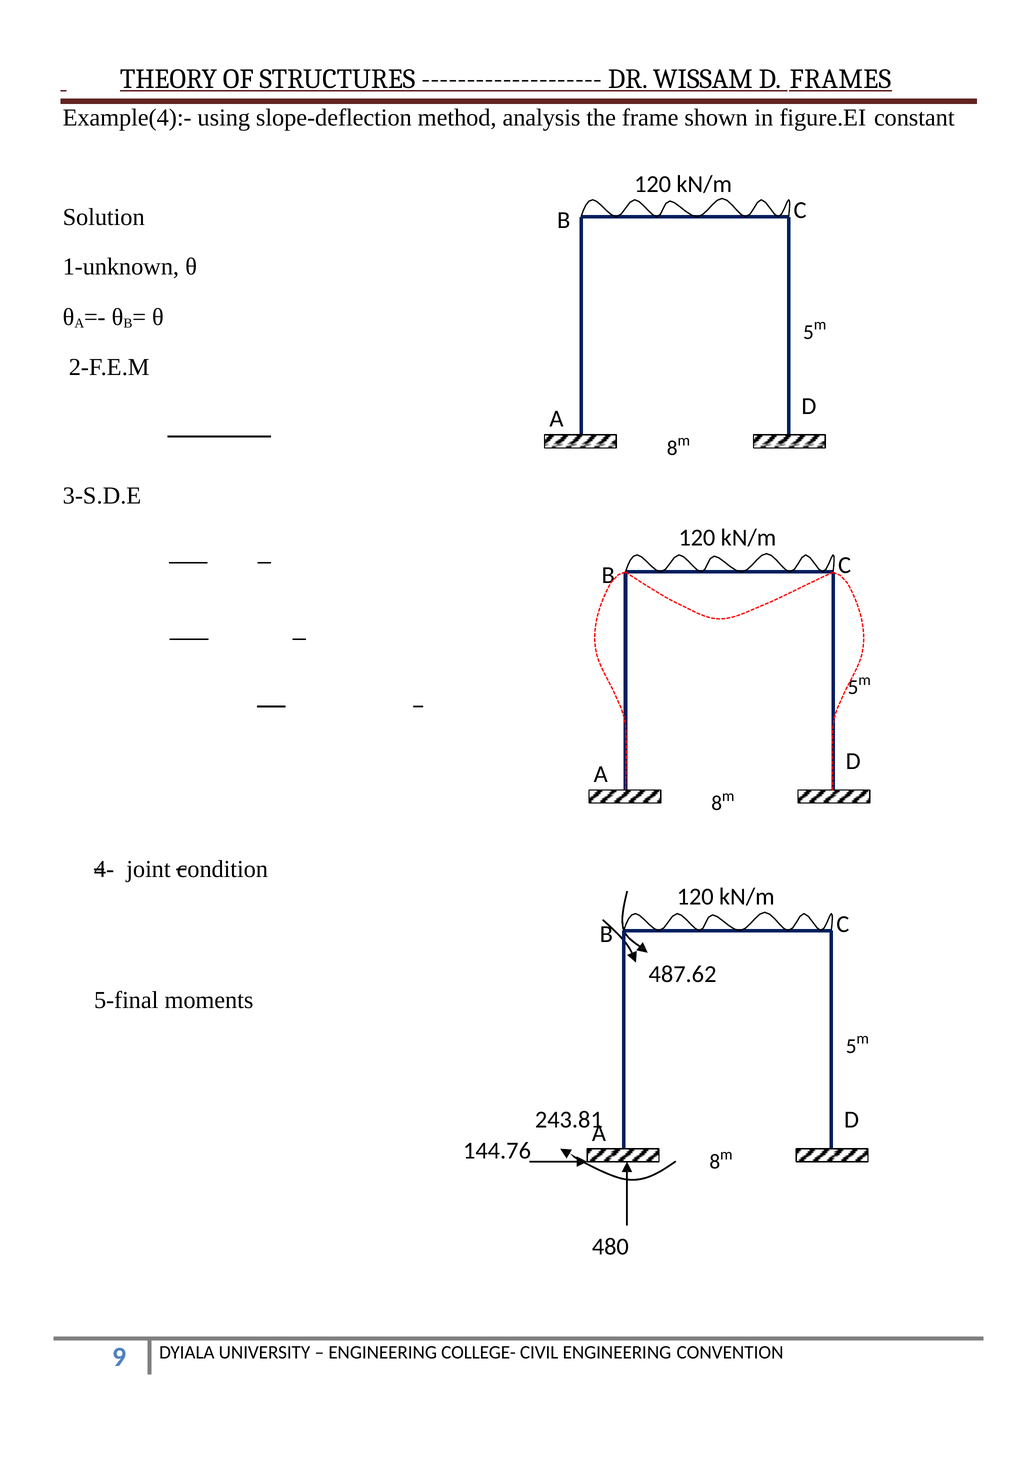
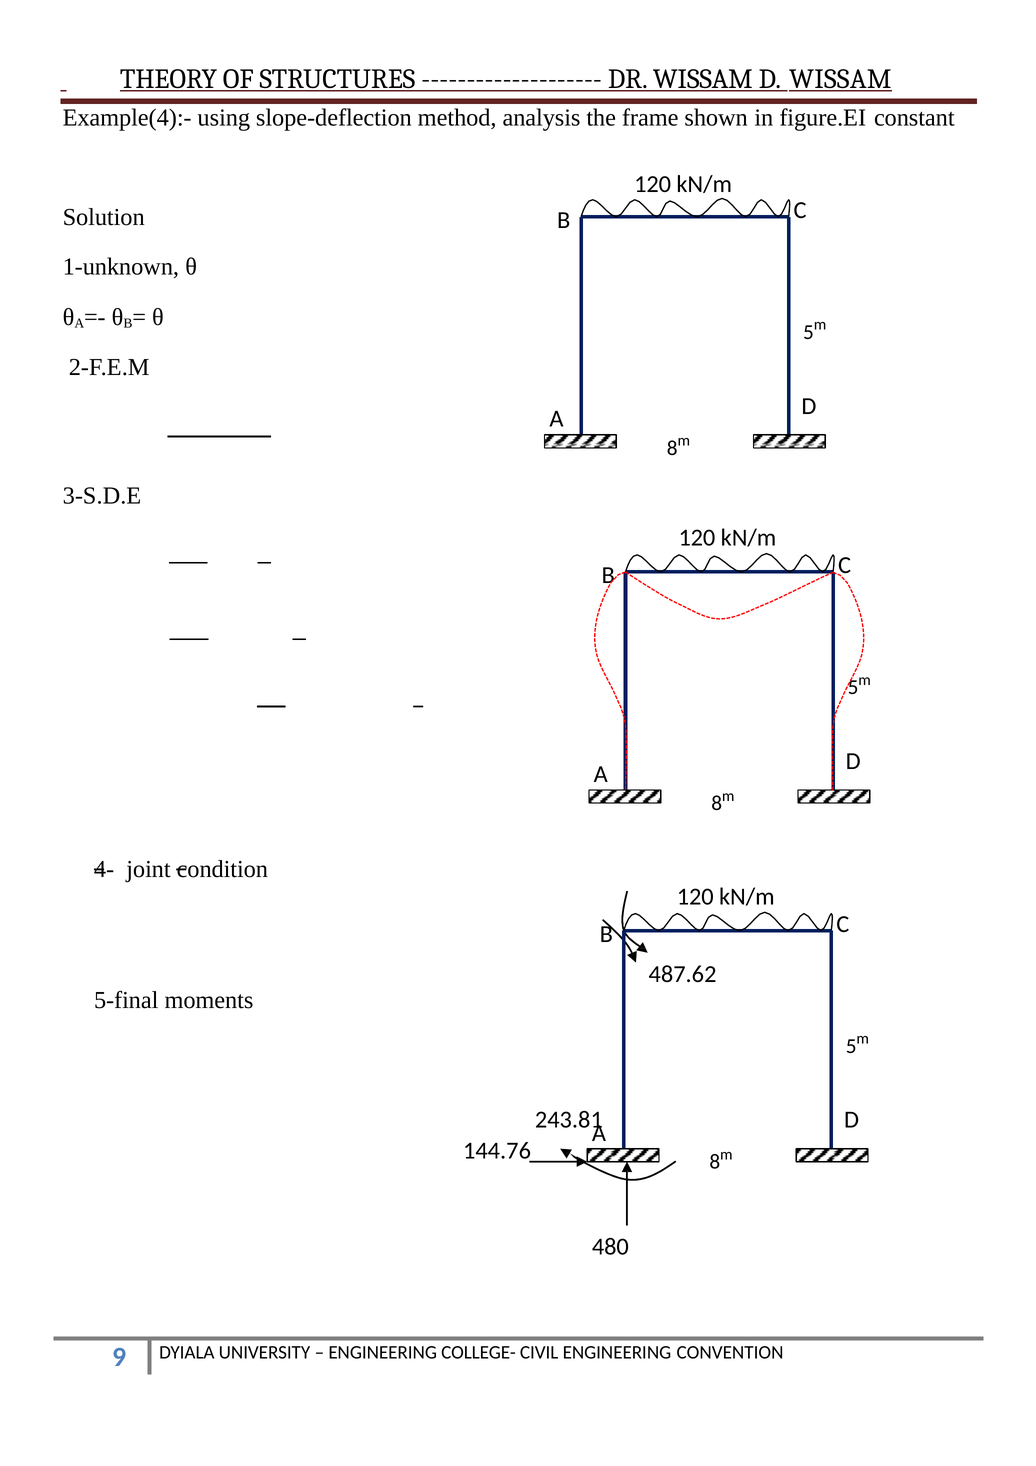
D FRAMES: FRAMES -> WISSAM (840, 79)
